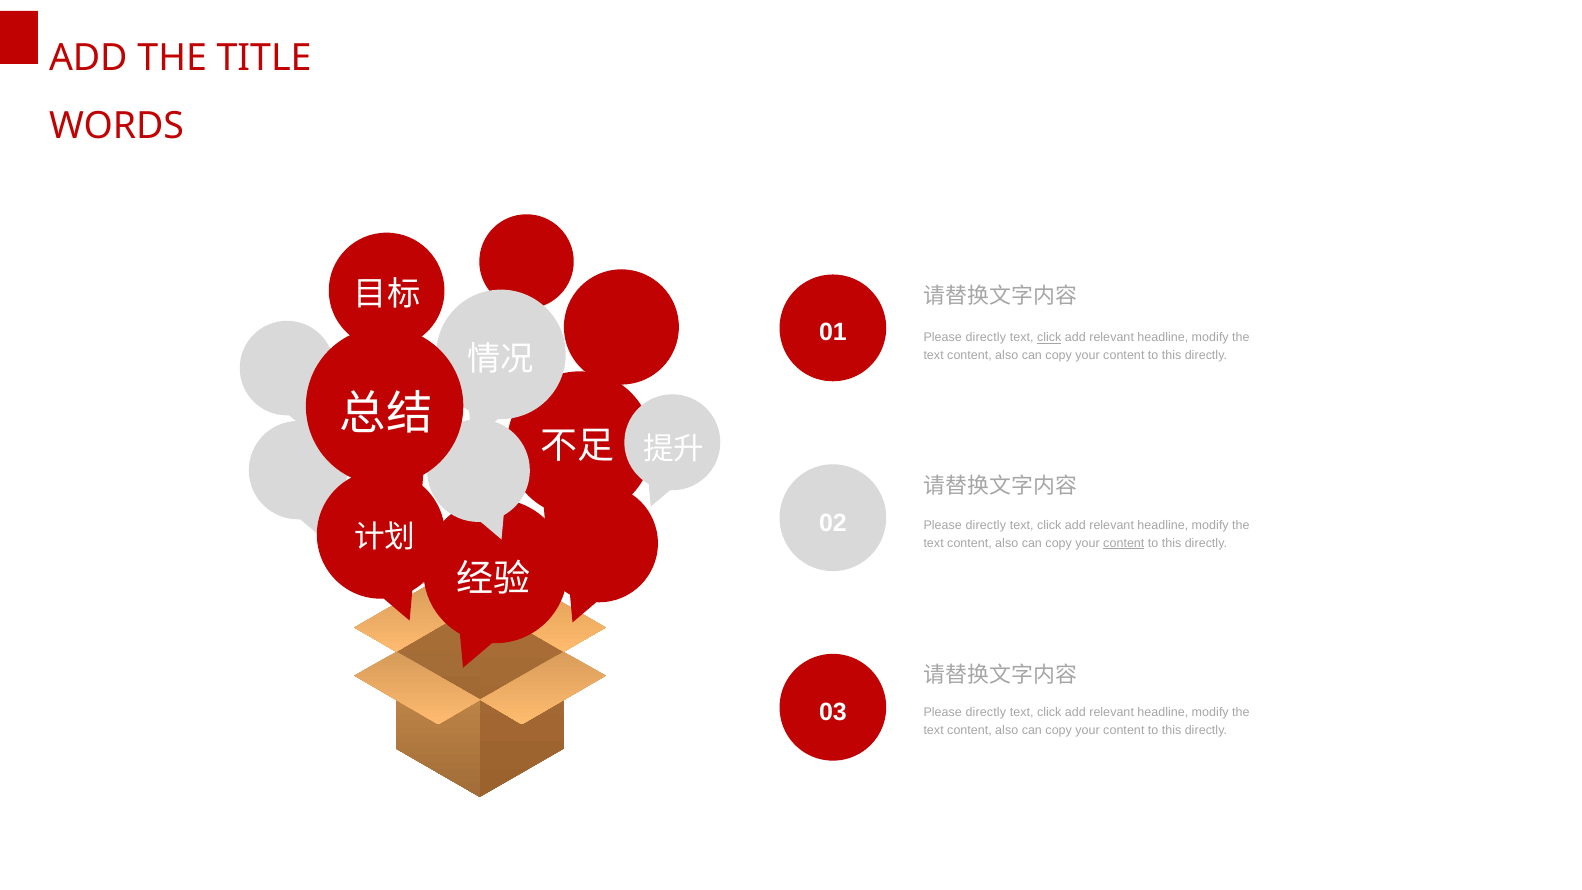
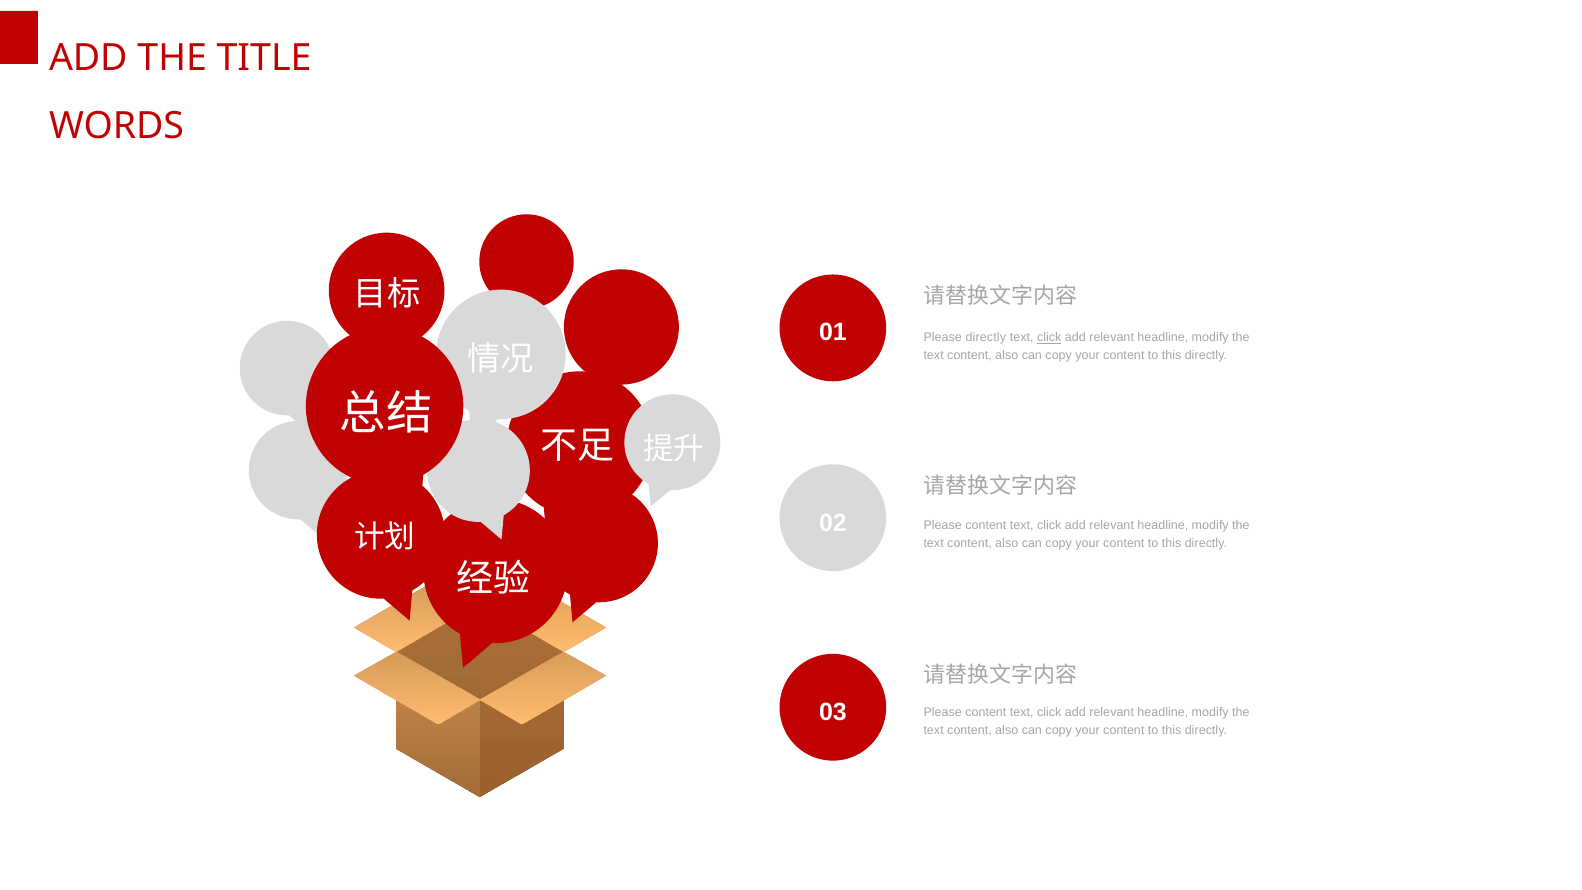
directly: directly -> content (986, 525)
content underline: present -> none (1124, 543)
directly: directly -> content (986, 713)
